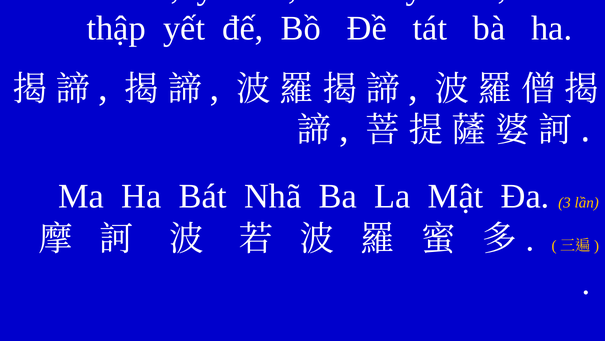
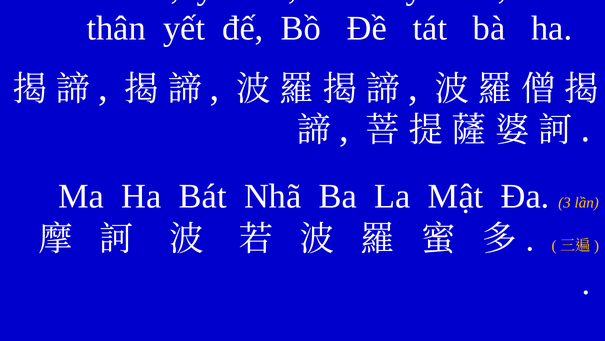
thập: thập -> thân (116, 28)
